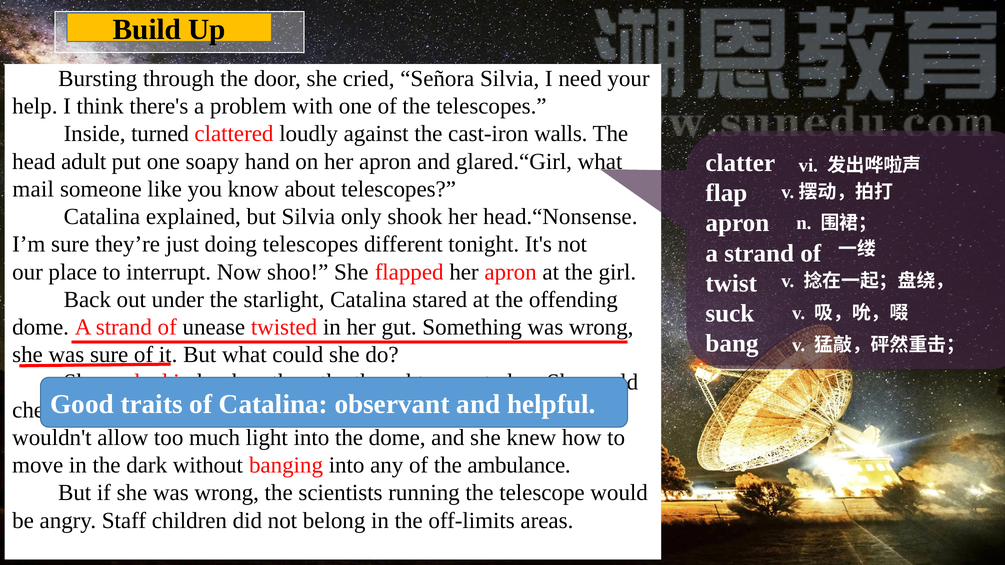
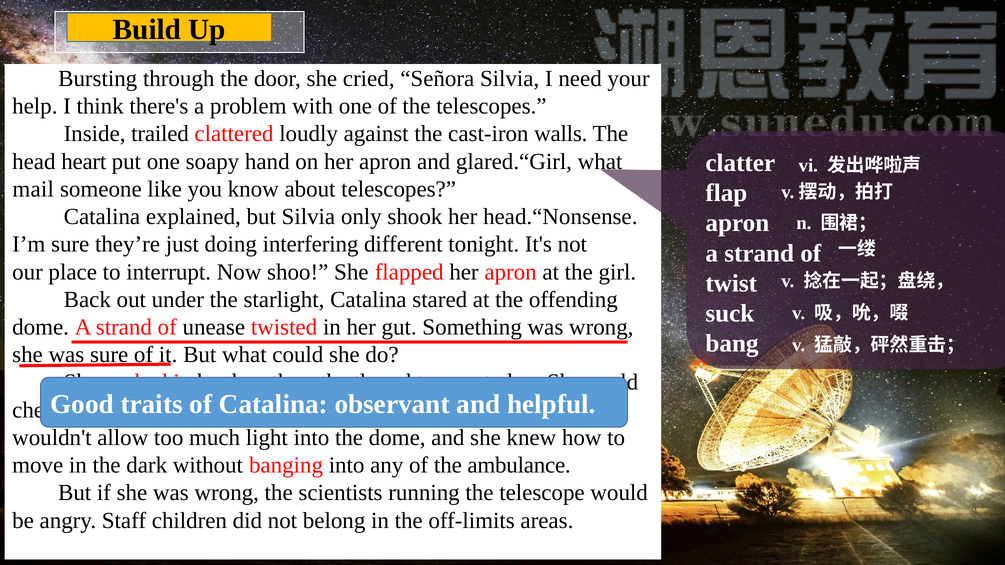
turned: turned -> trailed (160, 134)
adult: adult -> heart (84, 162)
doing telescopes: telescopes -> interfering (311, 244)
